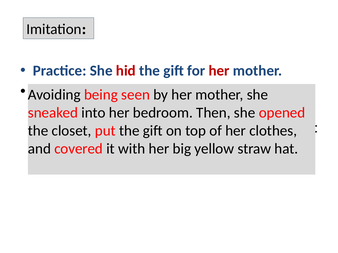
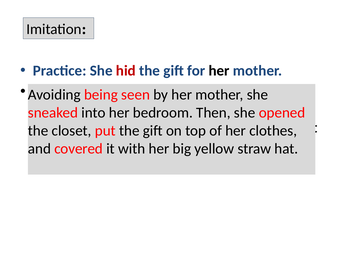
her colour: red -> black (219, 71)
